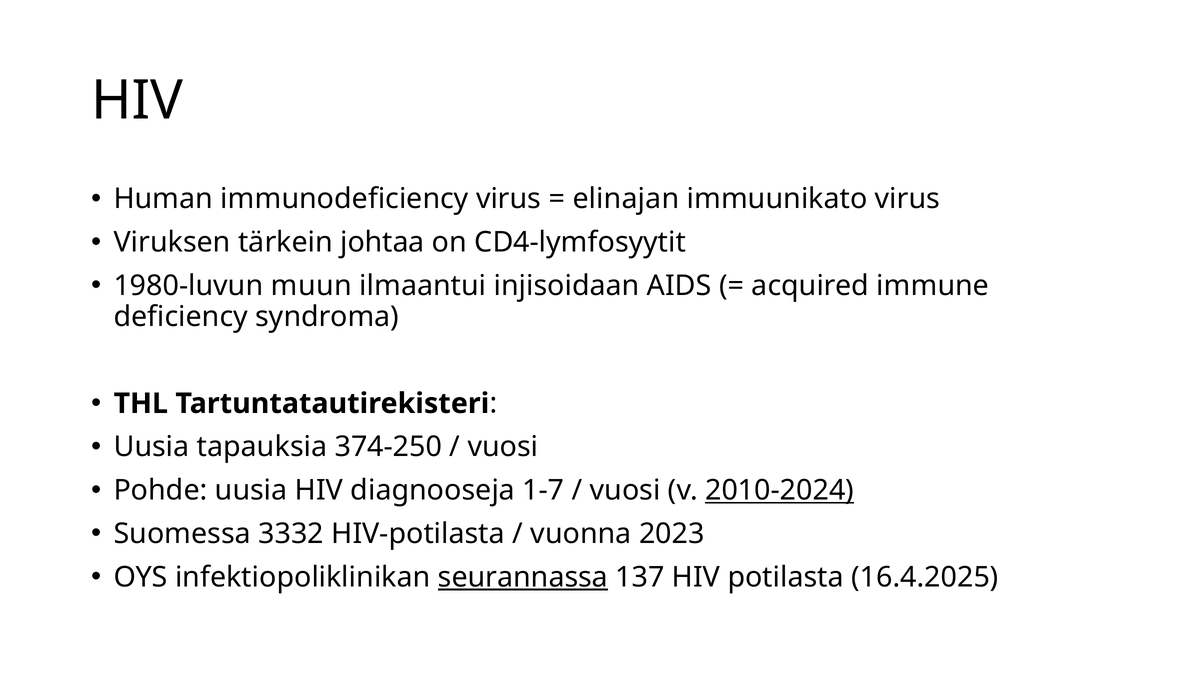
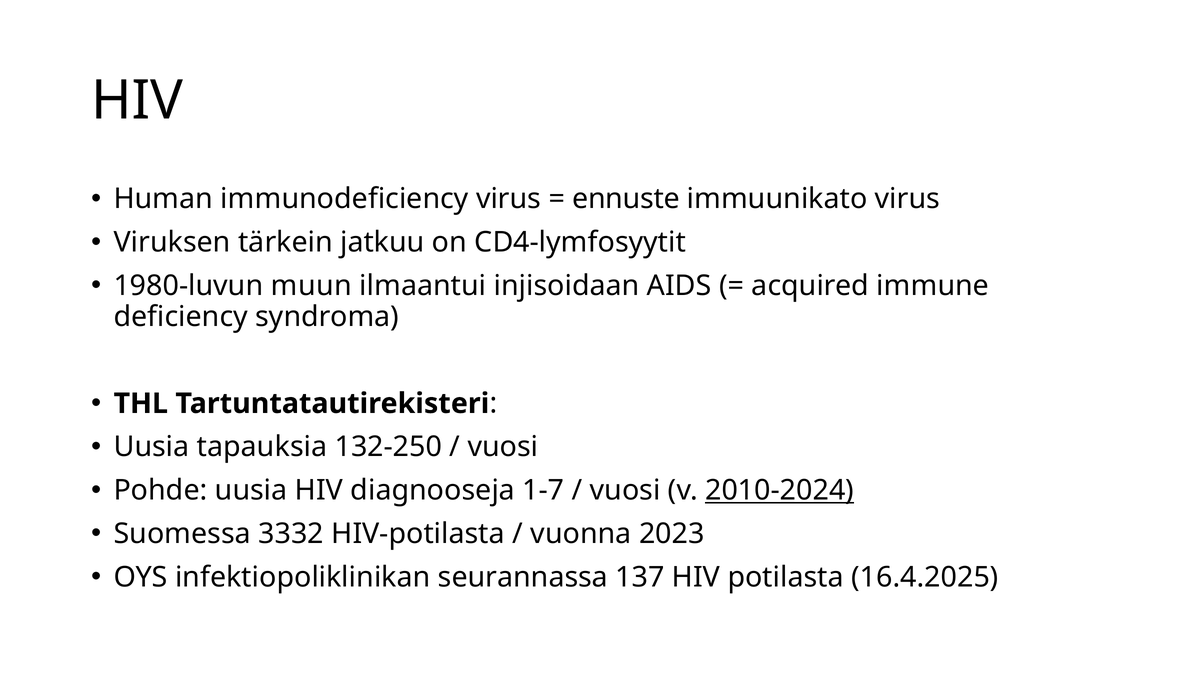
elinajan: elinajan -> ennuste (626, 199)
johtaa: johtaa -> jatkuu (382, 242)
374-250: 374-250 -> 132-250 (388, 447)
seurannassa underline: present -> none (523, 577)
